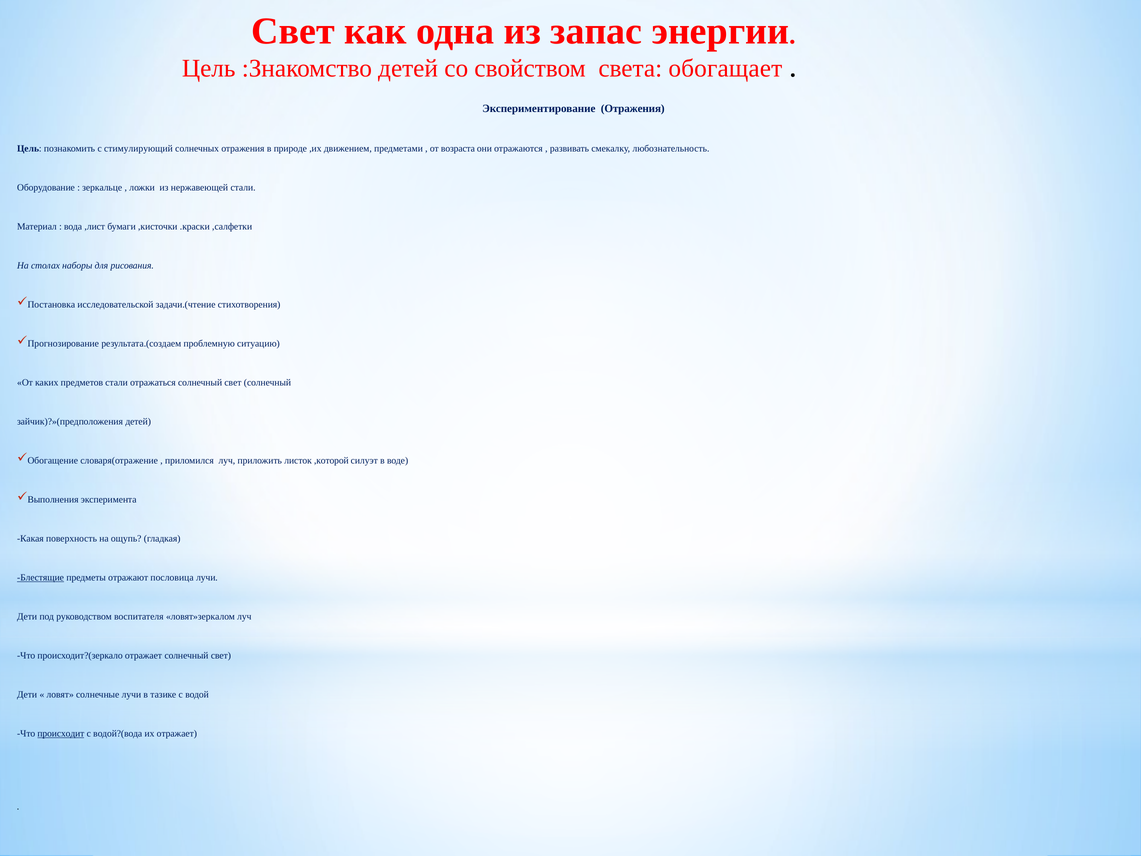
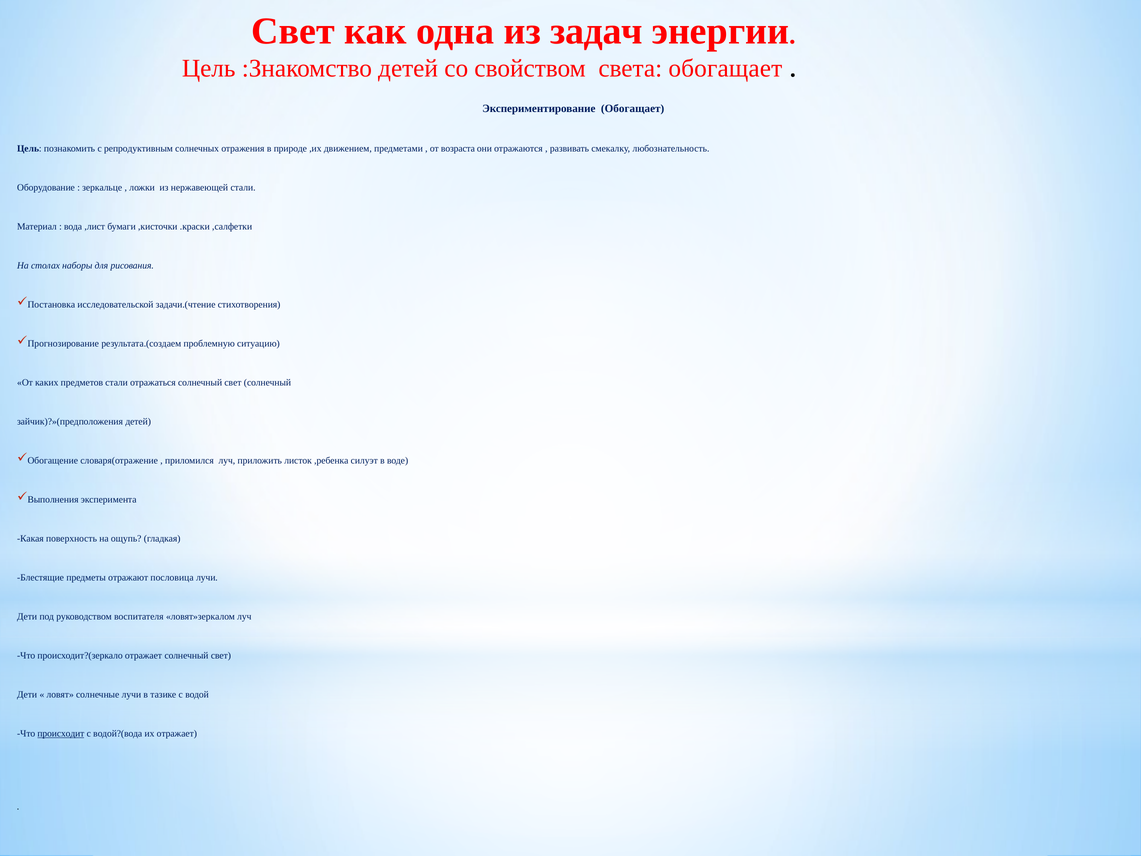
запас: запас -> задач (596, 31)
Экспериментирование Отражения: Отражения -> Обогащает (633, 109)
стимулирующий: стимулирующий -> репродуктивным (138, 148)
,которой: ,которой -> ,ребенка (331, 460)
Блестящие underline: present -> none (41, 577)
